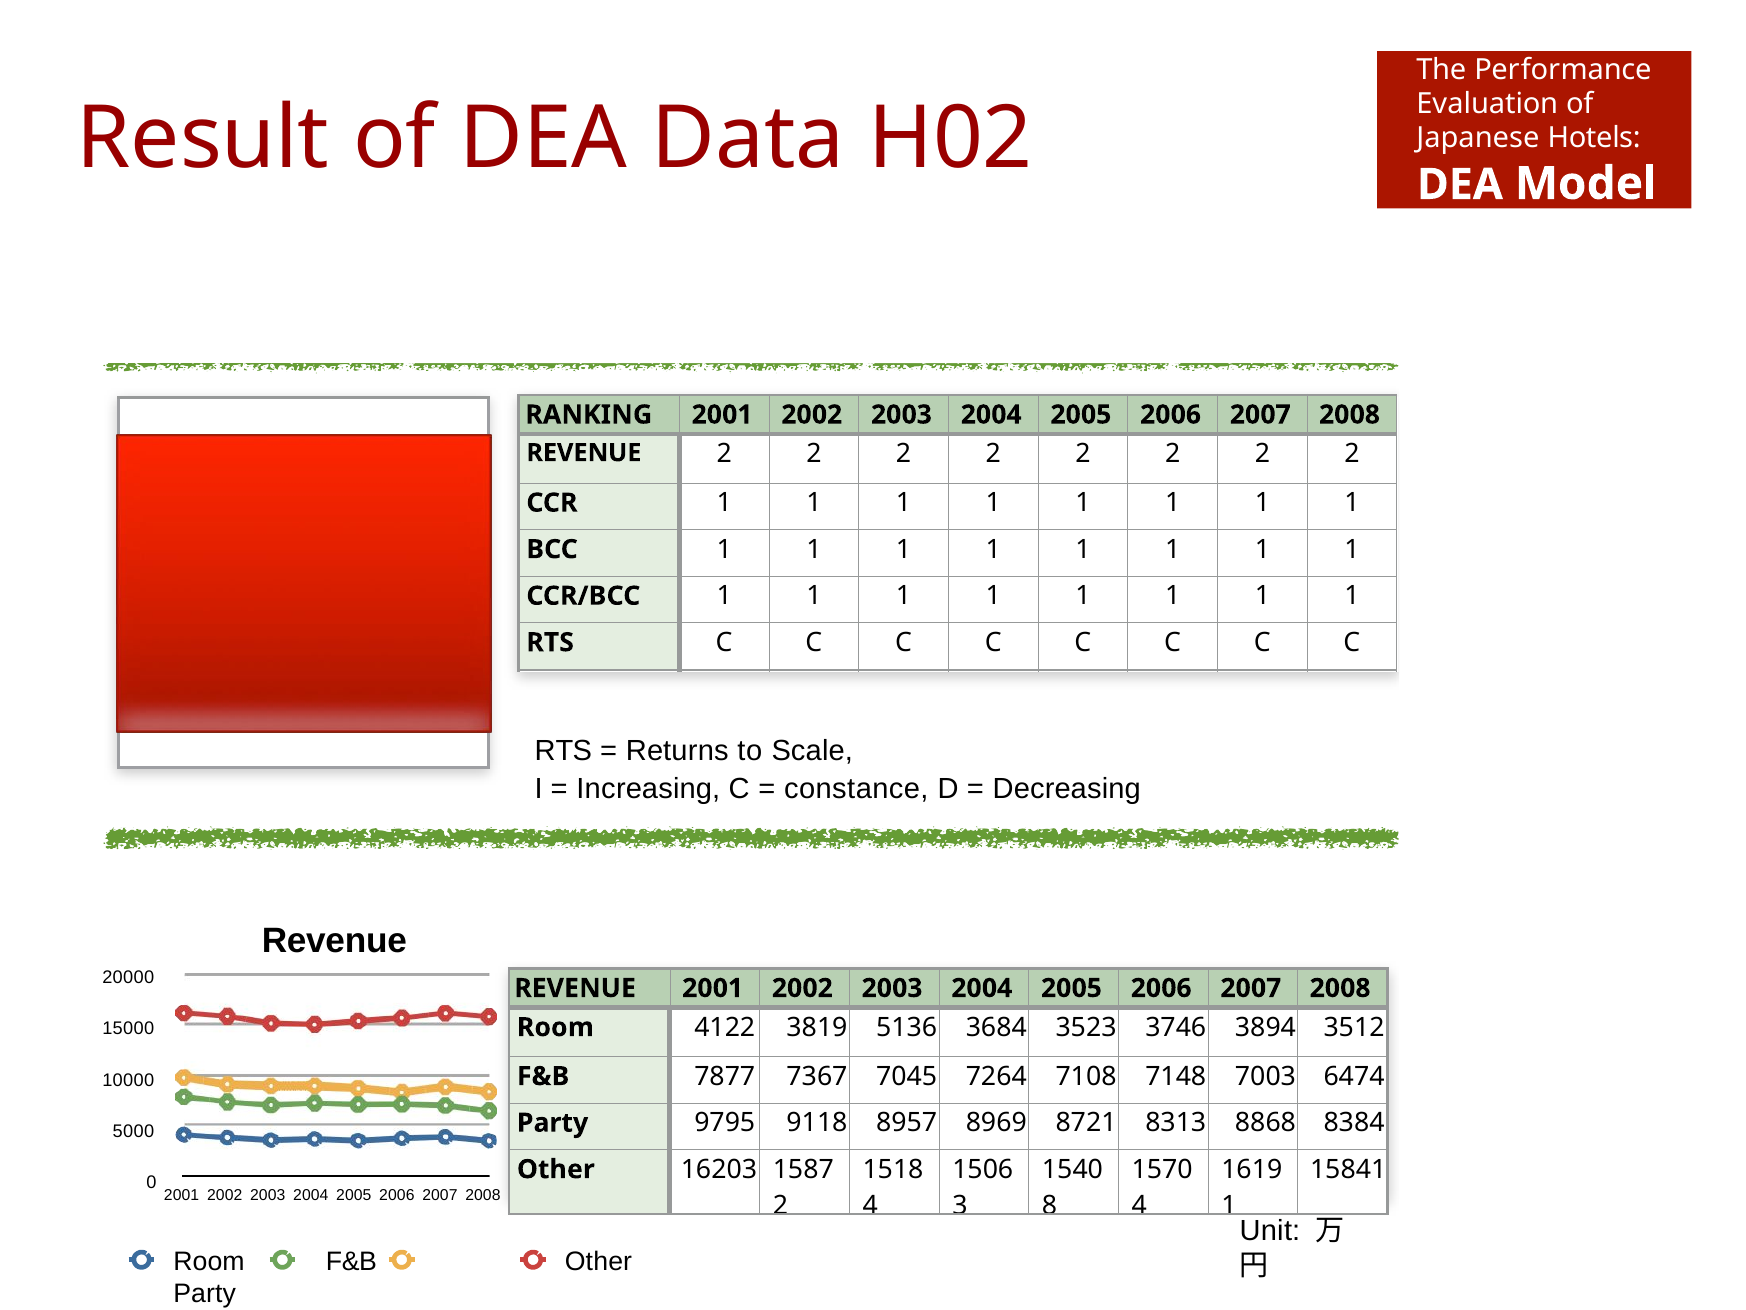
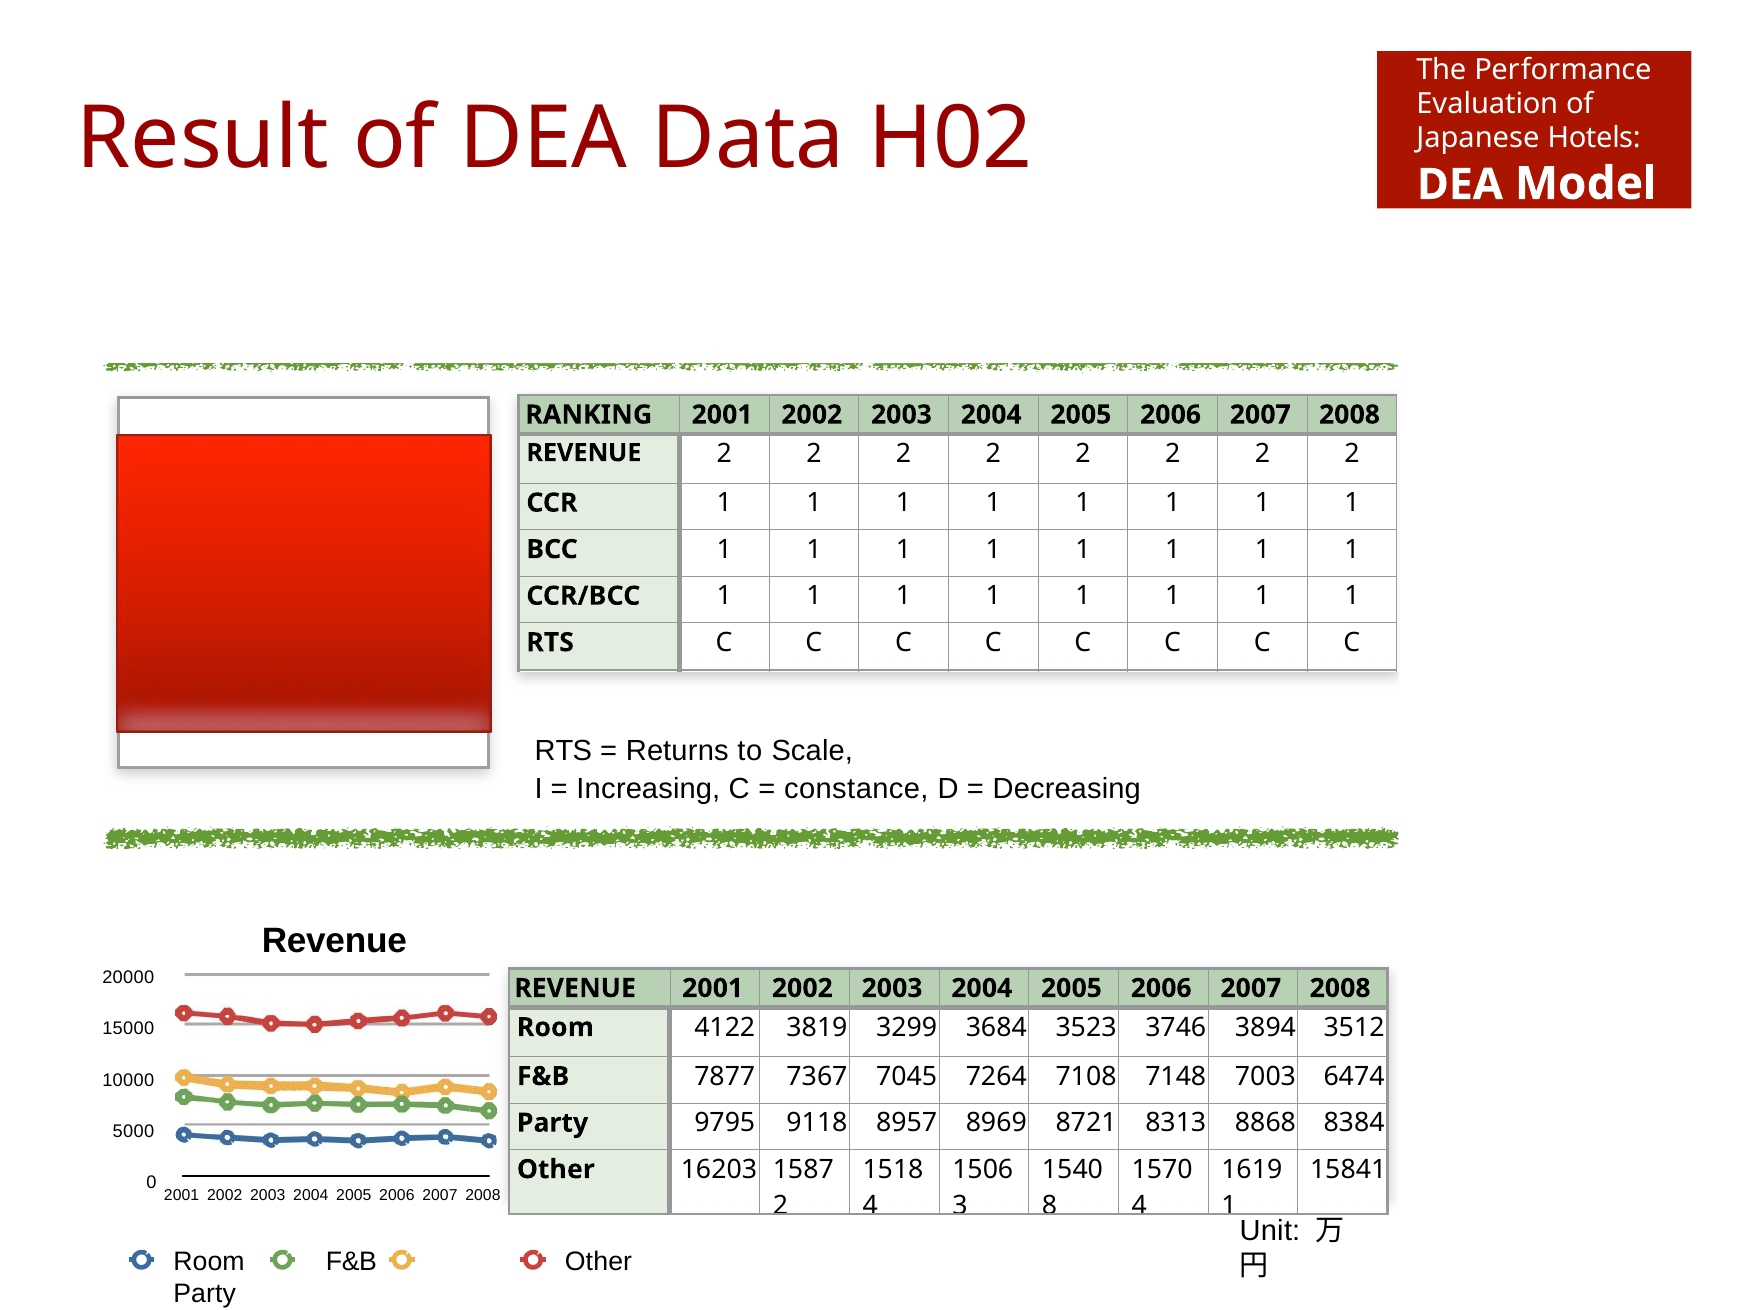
5136: 5136 -> 3299 (907, 1027)
